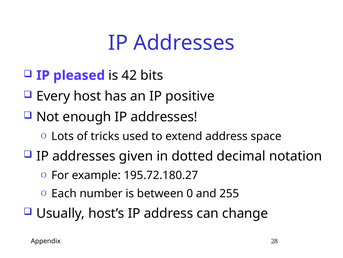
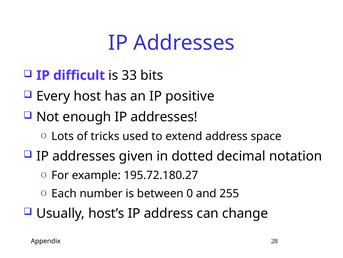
pleased: pleased -> difficult (79, 75)
42: 42 -> 33 (129, 75)
